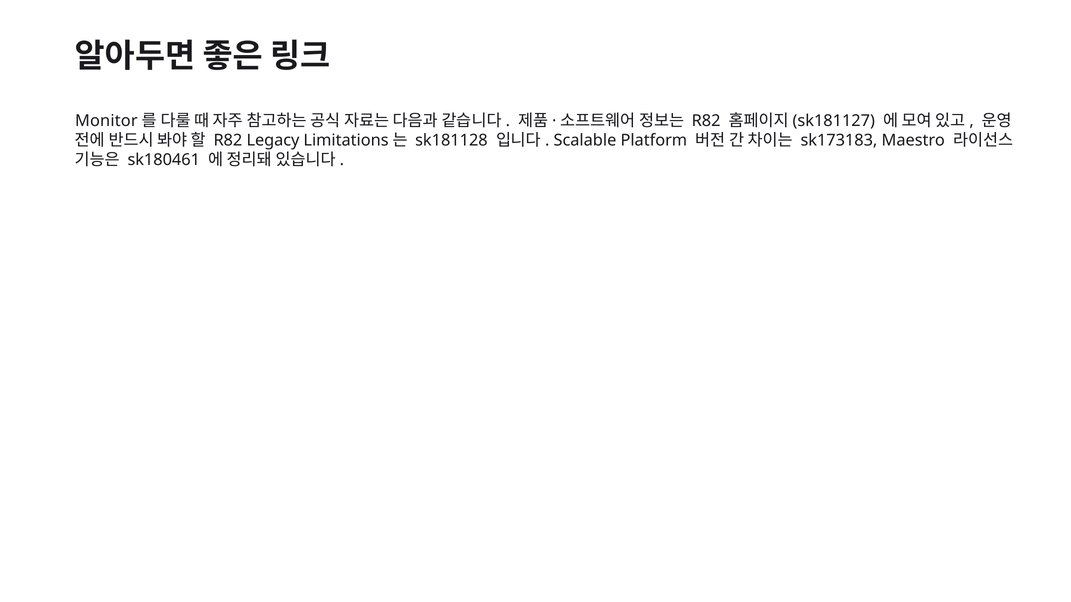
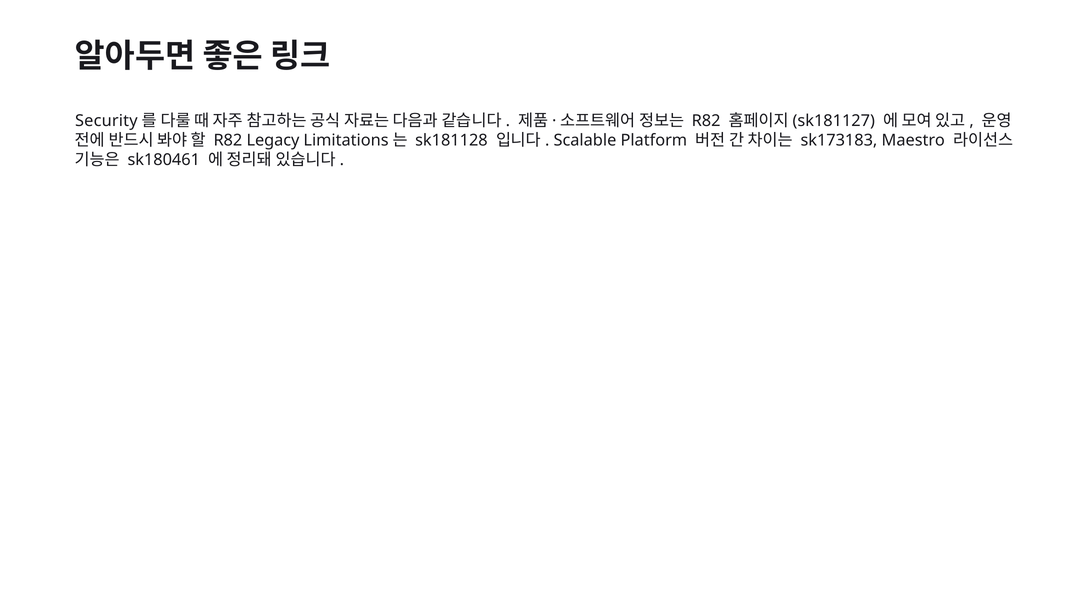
Monitor: Monitor -> Security (106, 121)
